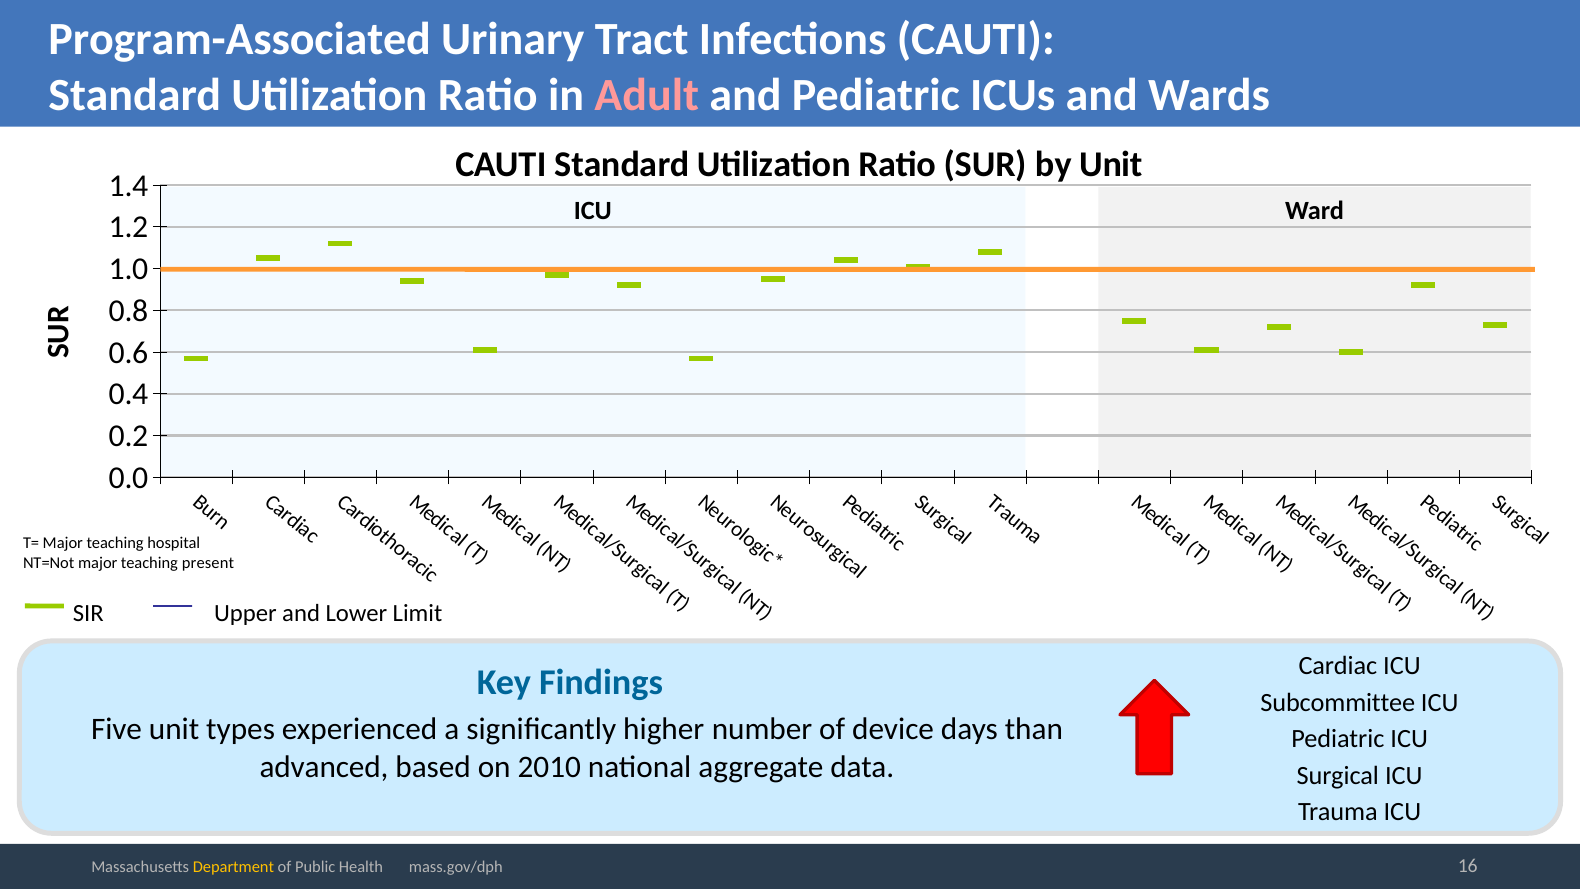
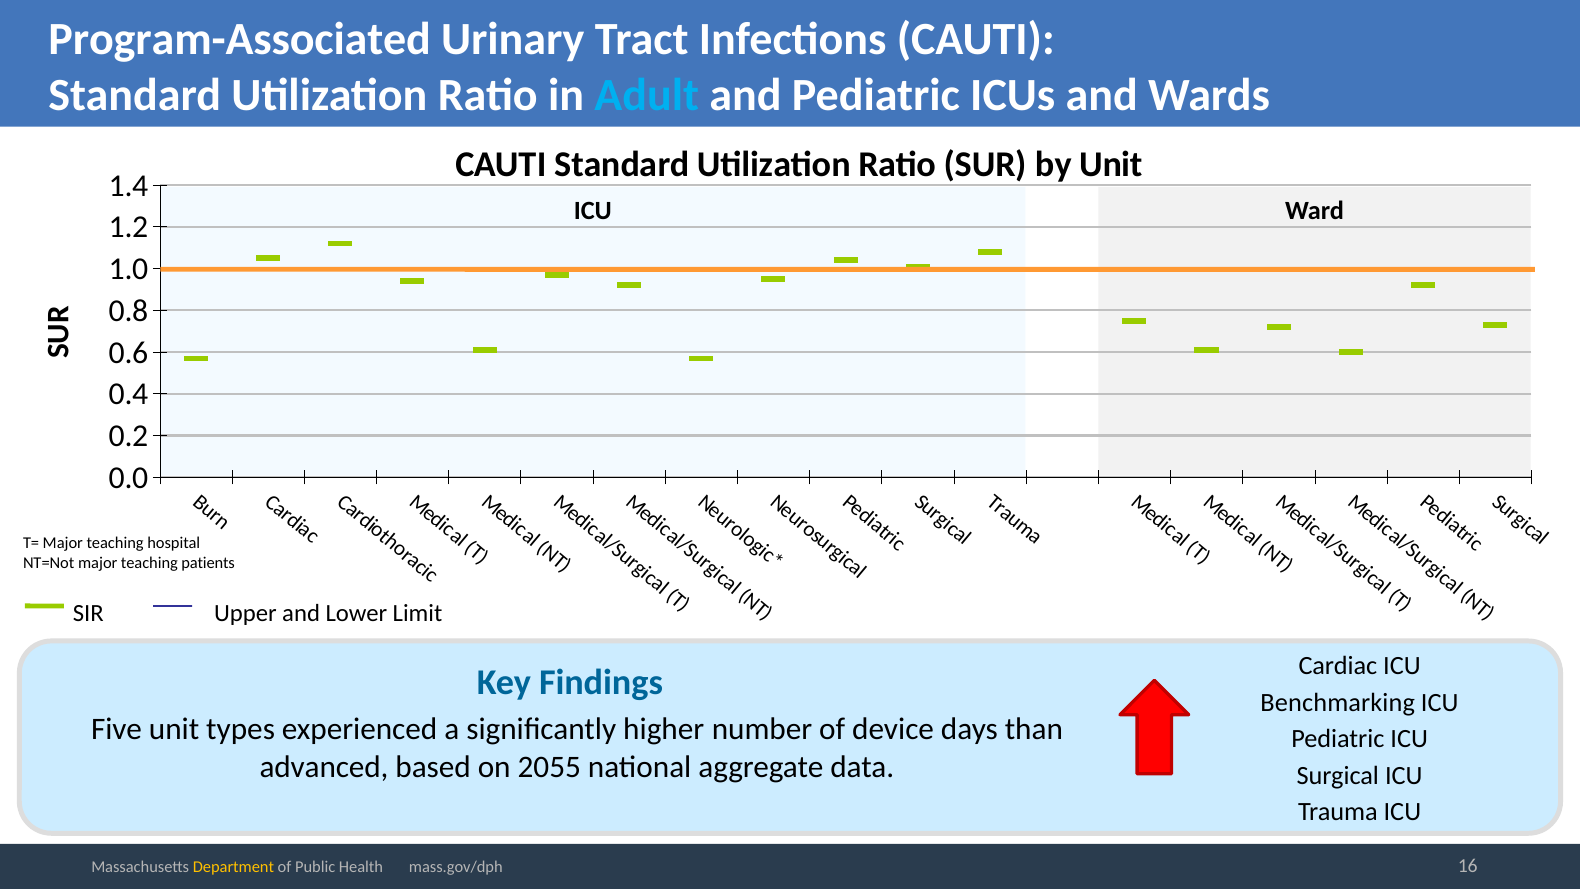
Adult colour: pink -> light blue (647, 95)
present: present -> patients (208, 563)
Subcommittee: Subcommittee -> Benchmarking (1338, 702)
2010: 2010 -> 2055 (549, 767)
